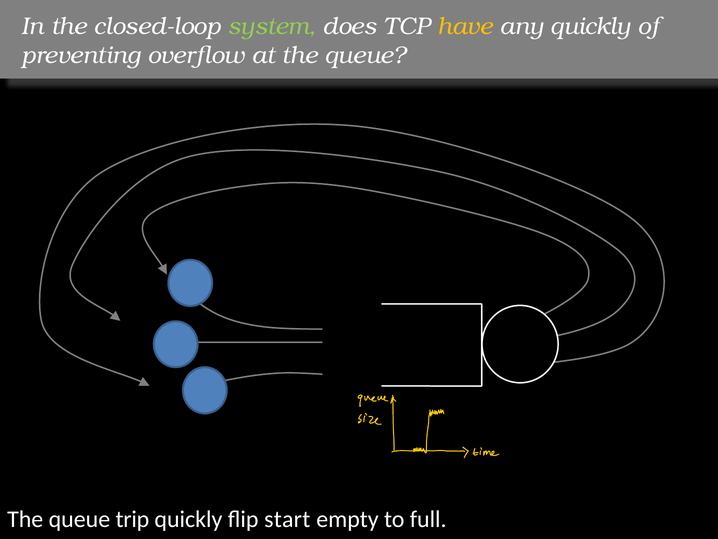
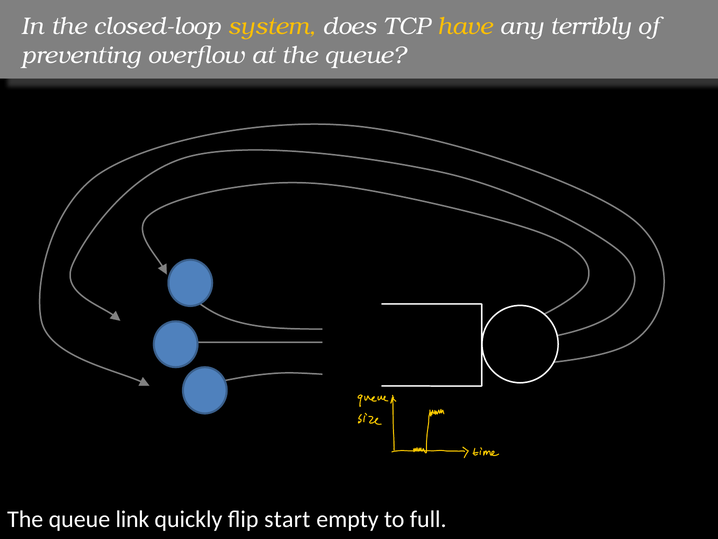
system colour: light green -> yellow (272, 27)
any quickly: quickly -> terribly (591, 27)
trip: trip -> link (132, 519)
